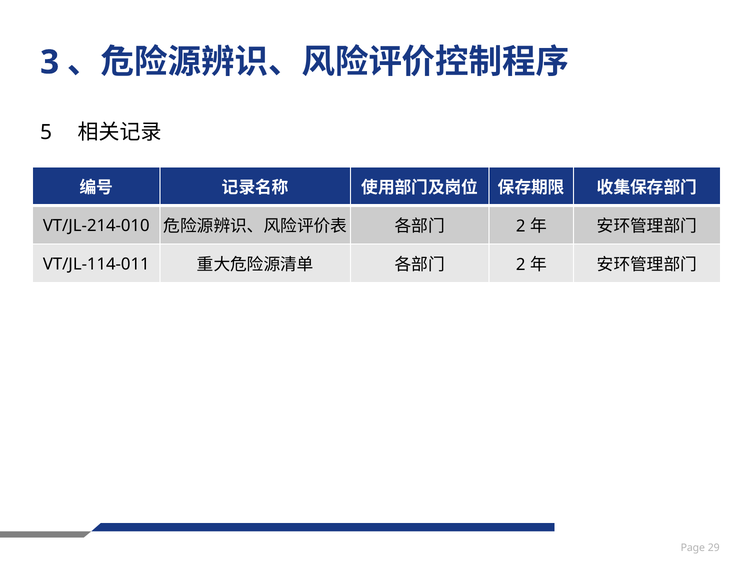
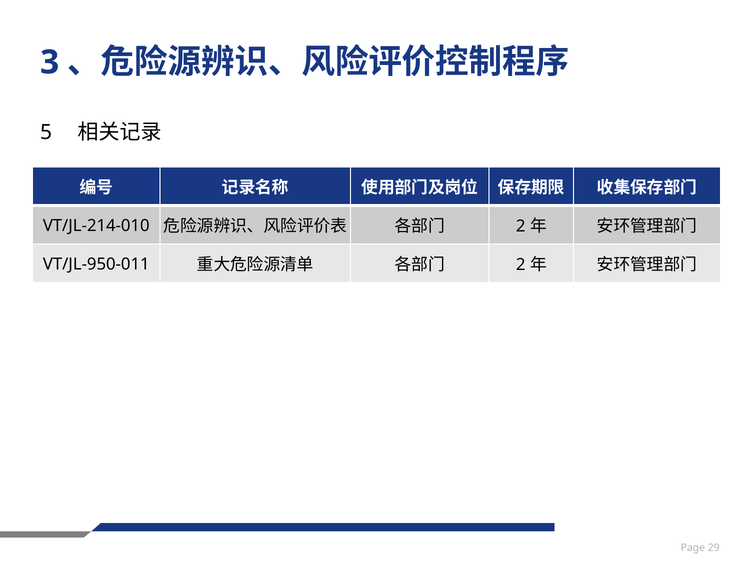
VT/JL-114-011: VT/JL-114-011 -> VT/JL-950-011 (96, 264)
